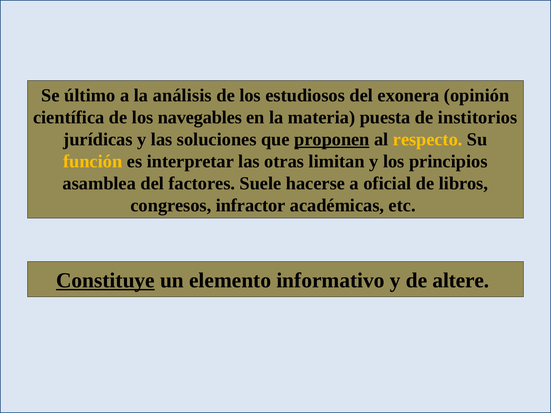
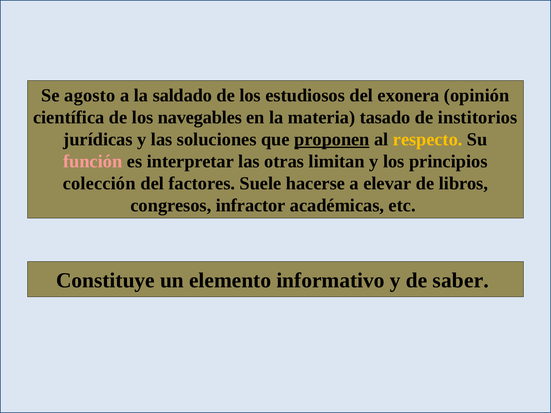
último: último -> agosto (90, 95)
análisis: análisis -> saldado (182, 95)
puesta: puesta -> tasado (385, 117)
función colour: yellow -> pink (93, 162)
asamblea: asamblea -> colección (99, 184)
oficial: oficial -> elevar (387, 184)
Constituye underline: present -> none (105, 281)
altere: altere -> saber (461, 281)
